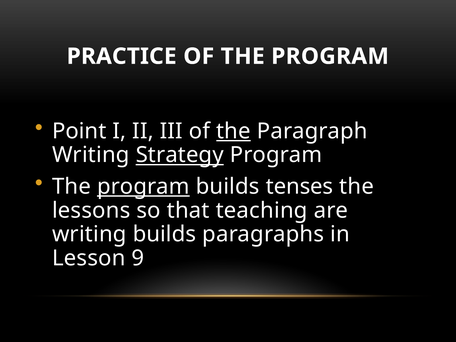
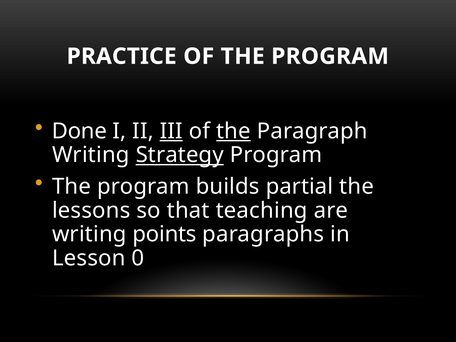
Point: Point -> Done (79, 131)
III underline: none -> present (171, 131)
program underline: present -> none (143, 186)
tenses: tenses -> partial (299, 186)
writing builds: builds -> points (165, 234)
9: 9 -> 0 (138, 258)
